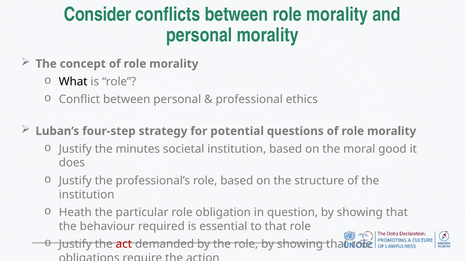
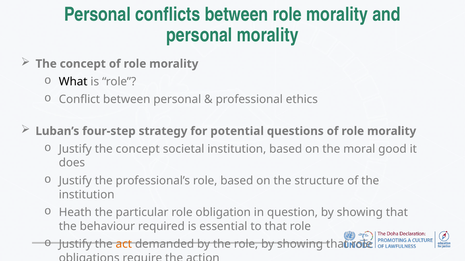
Consider: Consider -> Personal (97, 14)
Justify the minutes: minutes -> concept (138, 149)
act colour: red -> orange (124, 245)
